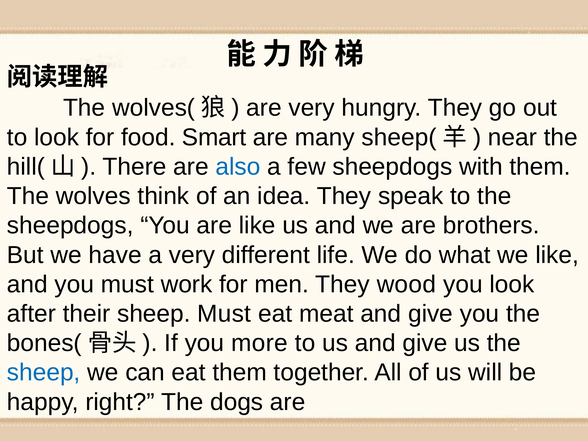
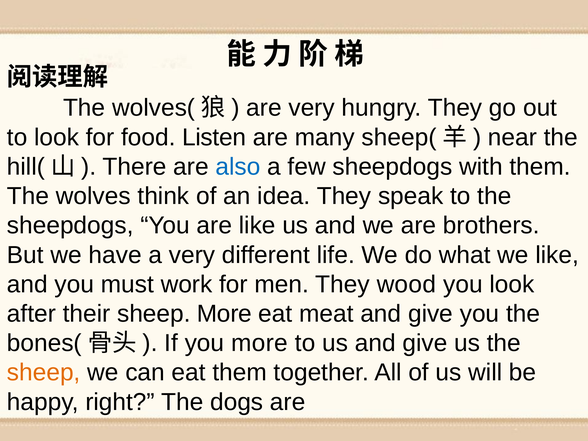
Smart: Smart -> Listen (214, 137)
sheep Must: Must -> More (224, 314)
sheep colour: blue -> orange (44, 373)
